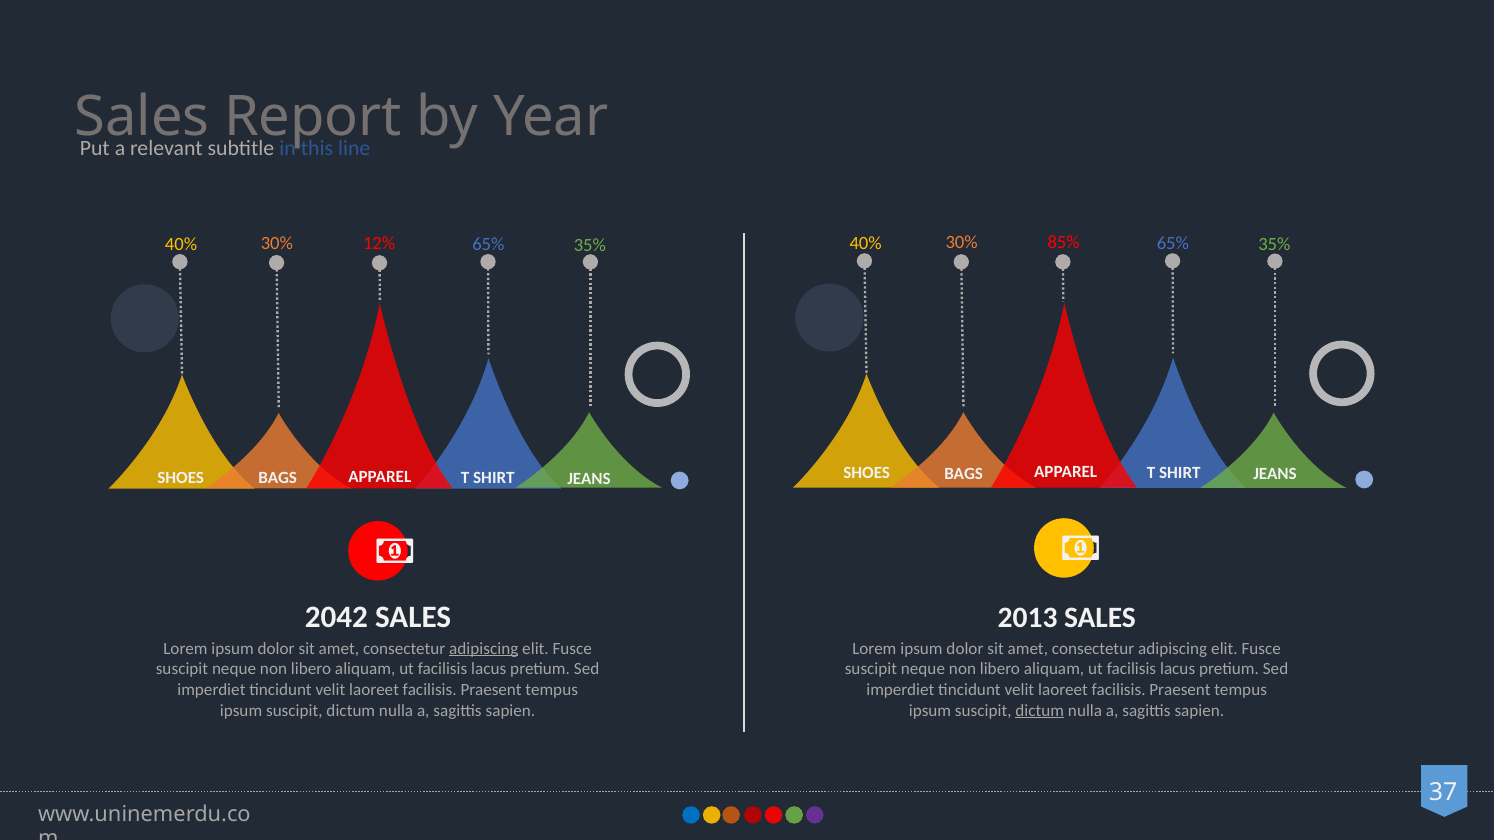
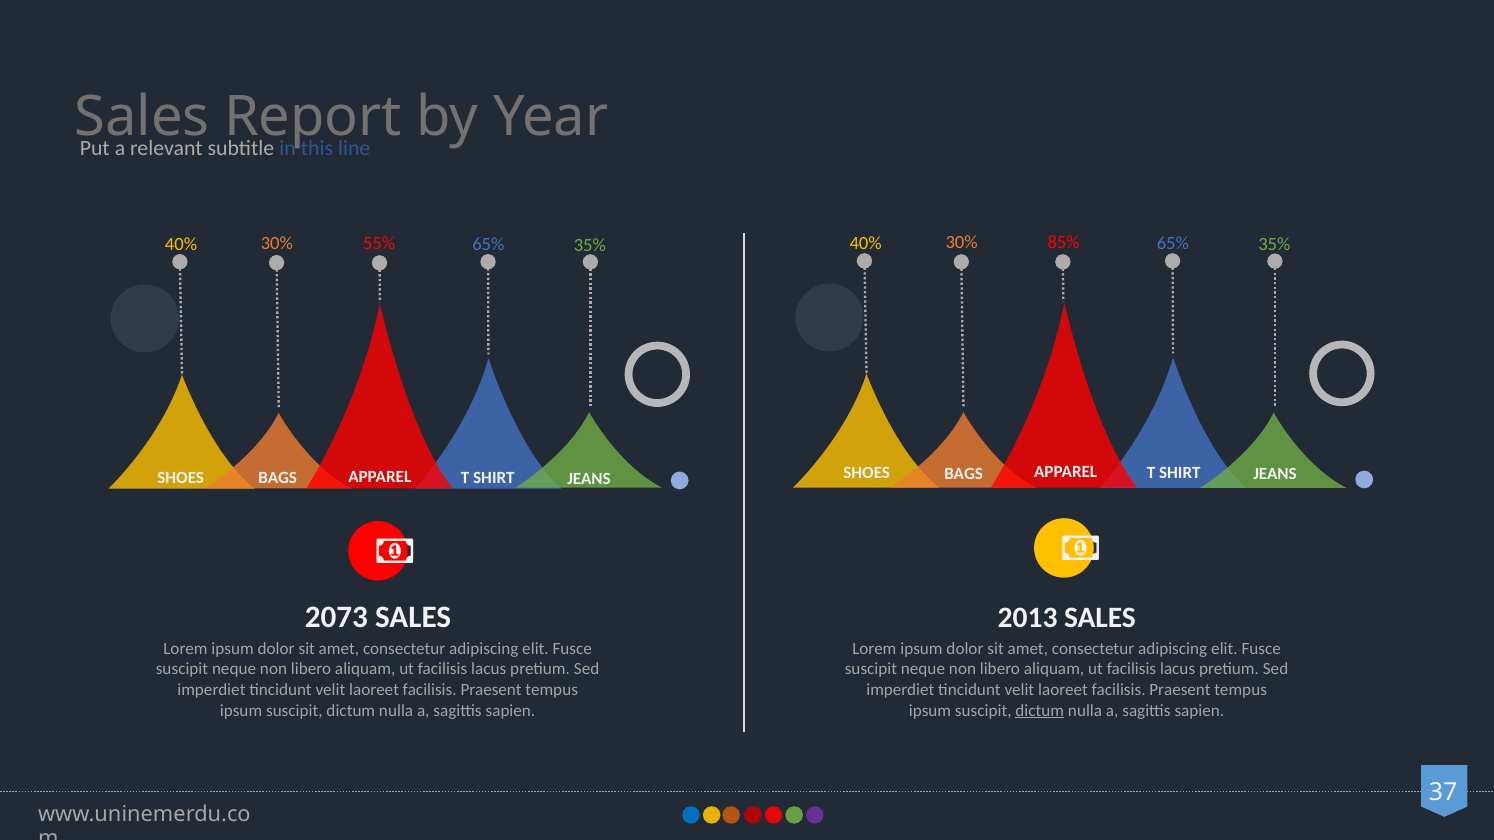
12%: 12% -> 55% (379, 244)
2042: 2042 -> 2073 (336, 617)
adipiscing underline: present -> none (484, 649)
